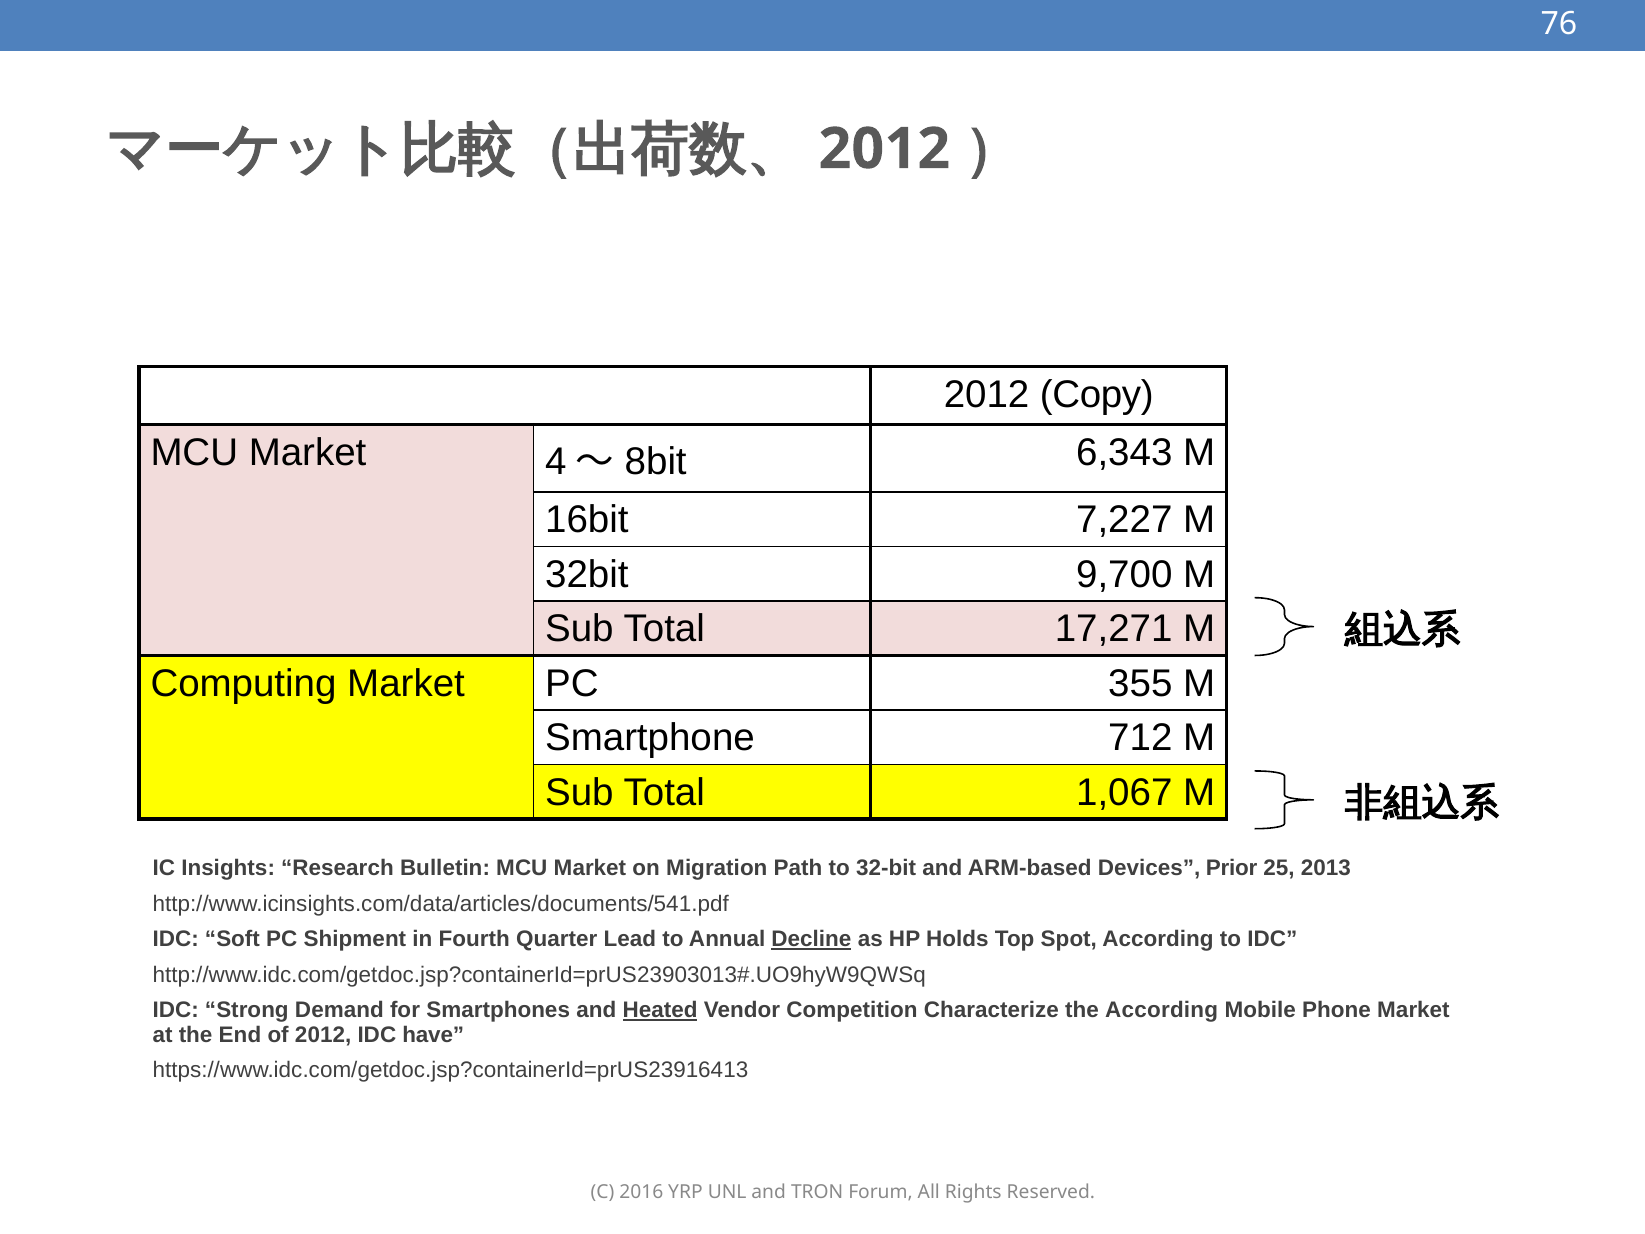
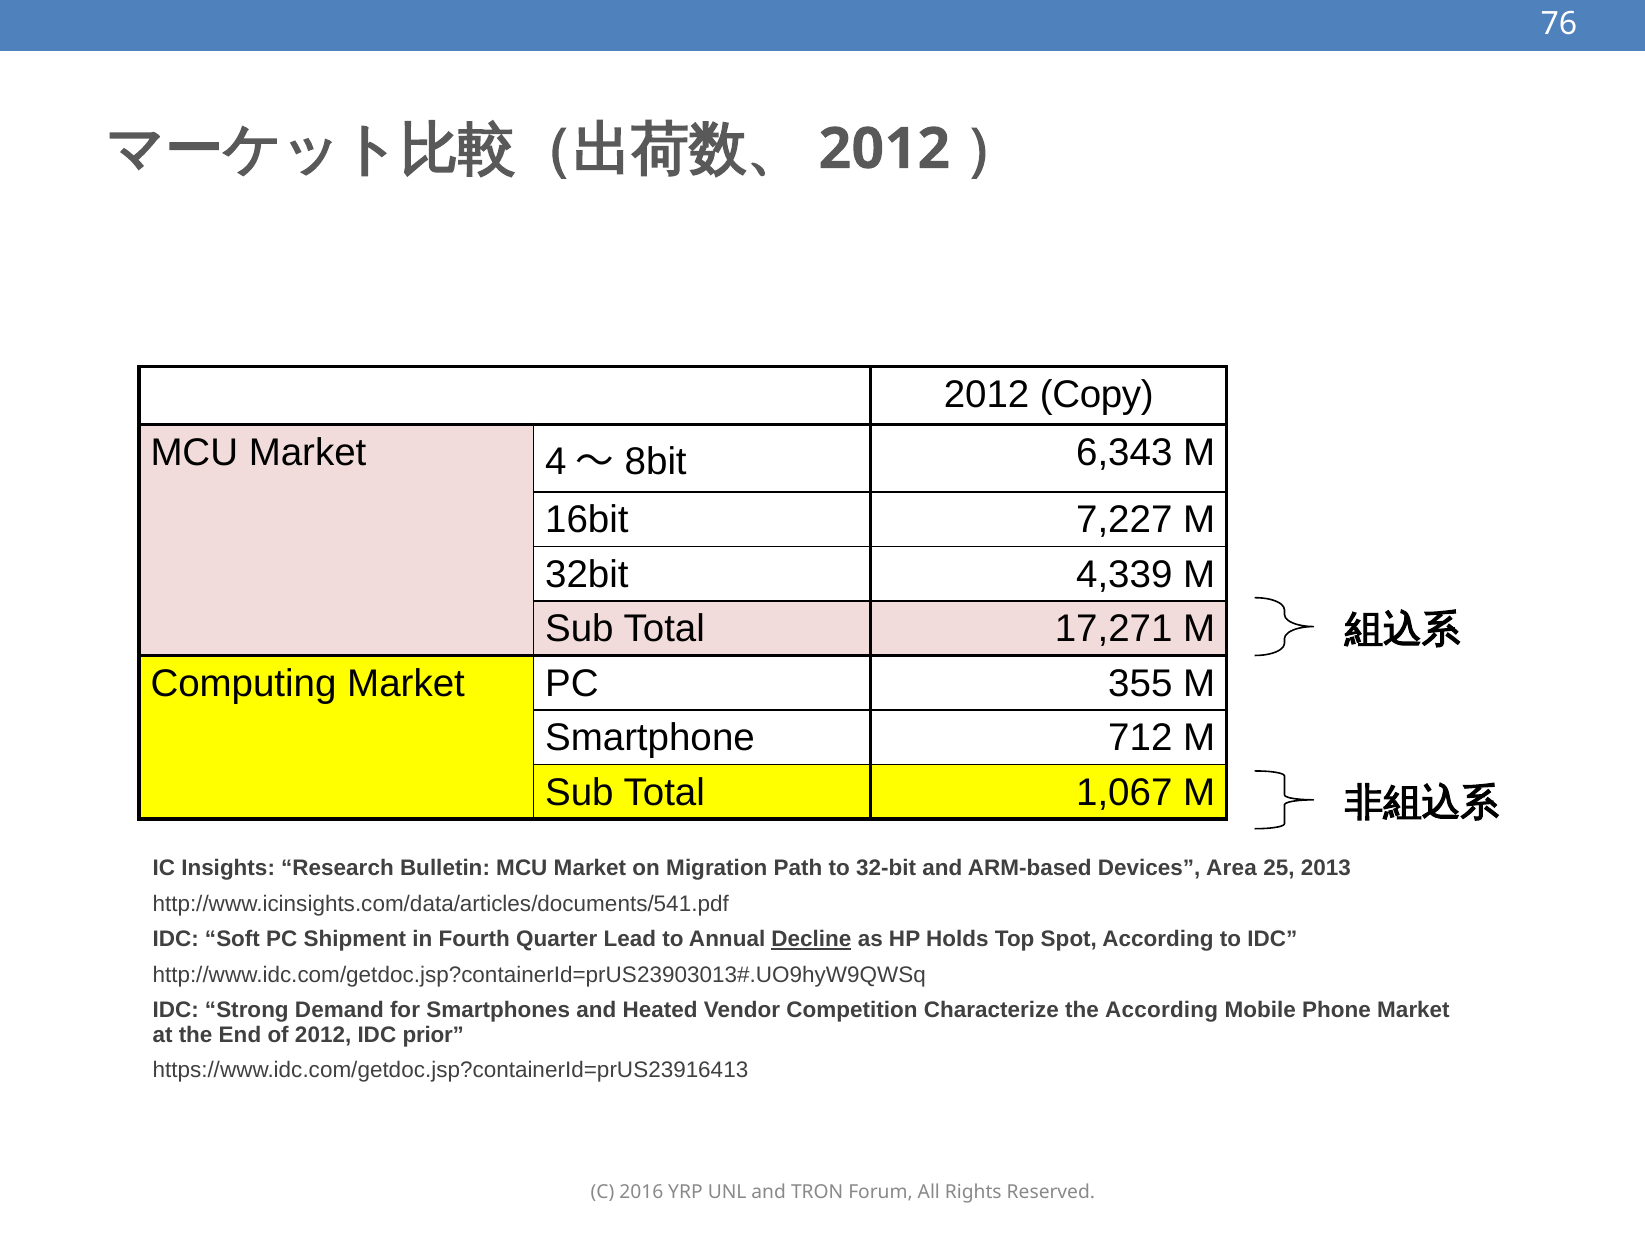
9,700: 9,700 -> 4,339 (1124, 574)
Prior: Prior -> Area (1231, 868)
Heated underline: present -> none (660, 1011)
have: have -> prior (433, 1035)
